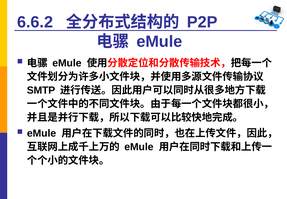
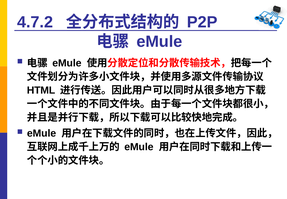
6.6.2: 6.6.2 -> 4.7.2 (35, 22)
SMTP: SMTP -> HTML (41, 90)
